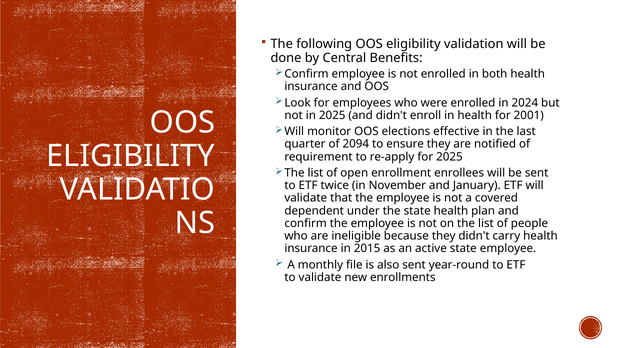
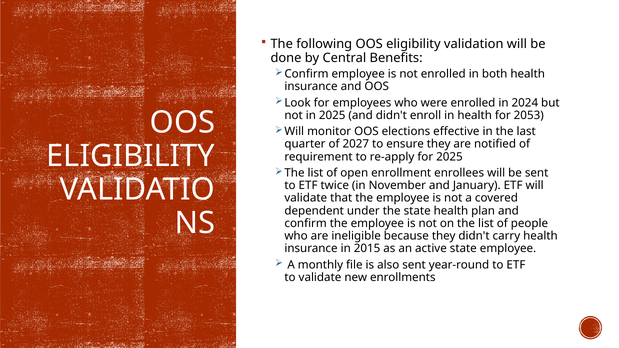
2001: 2001 -> 2053 (529, 115)
2094: 2094 -> 2027 (356, 144)
